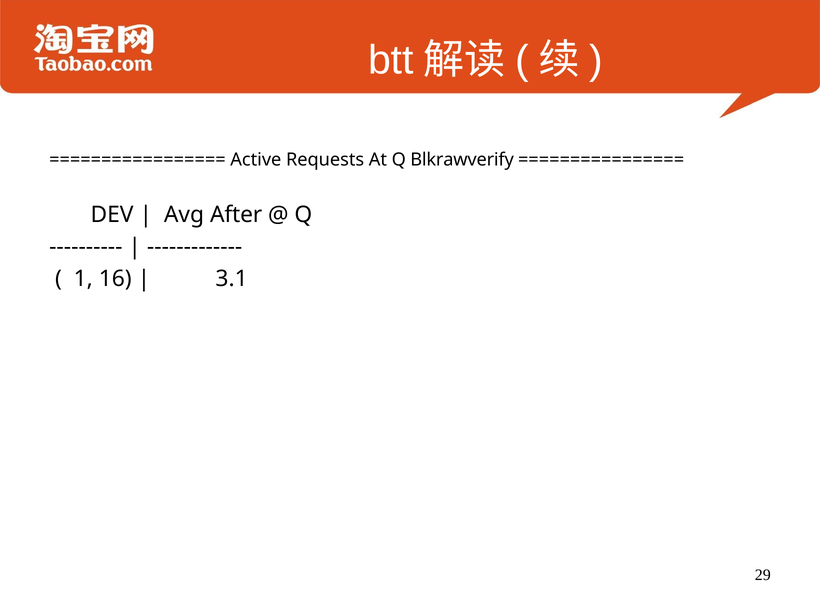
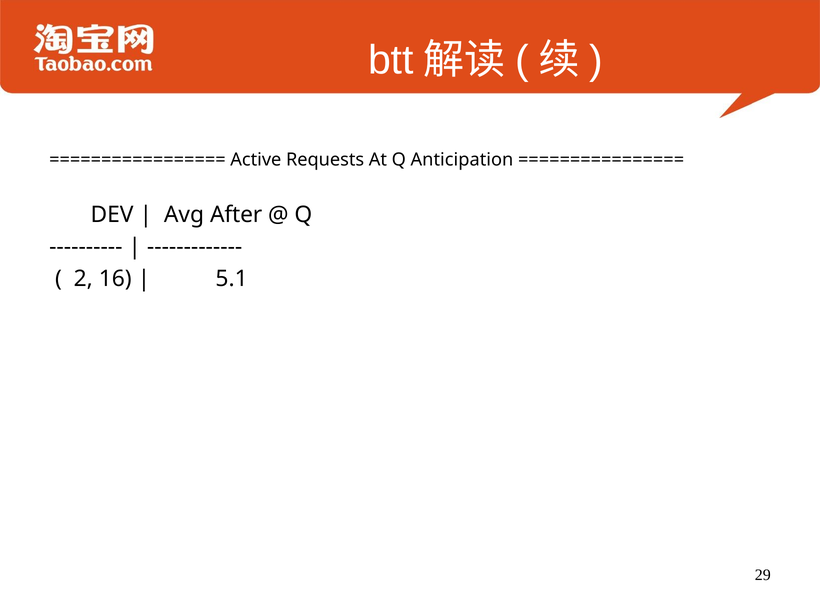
Blkrawverify: Blkrawverify -> Anticipation (462, 160)
1: 1 -> 2 (83, 279)
3.1: 3.1 -> 5.1 (232, 279)
